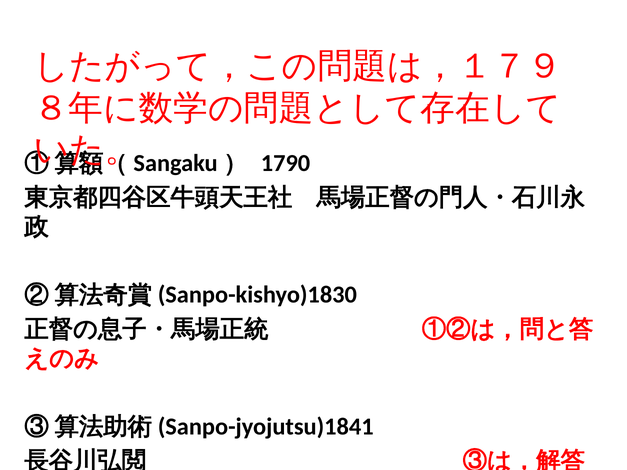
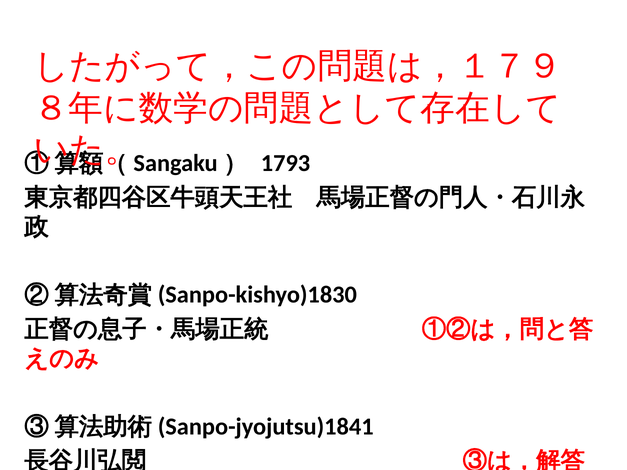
1790: 1790 -> 1793 (286, 163)
